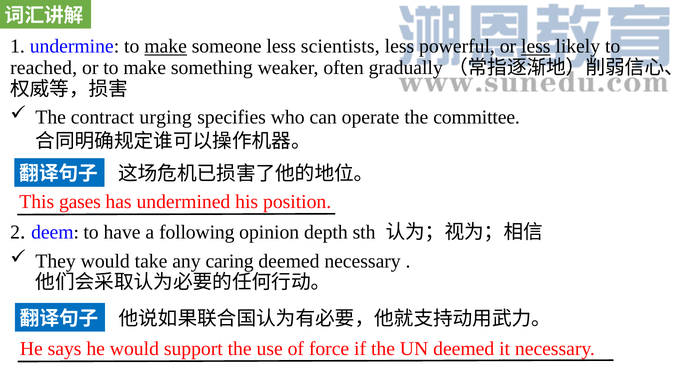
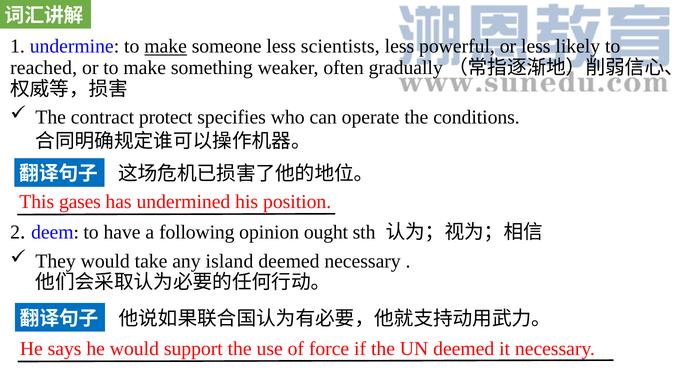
less underline: present -> none (536, 46)
urging: urging -> protect (166, 117)
committee: committee -> conditions (477, 117)
depth: depth -> ought (326, 232)
caring: caring -> island (229, 261)
